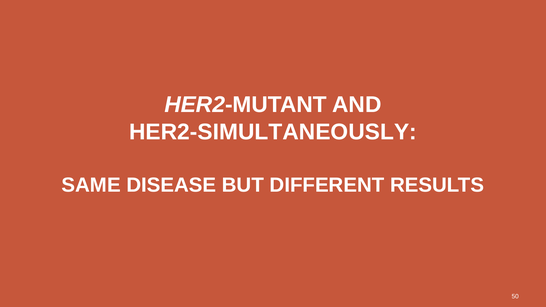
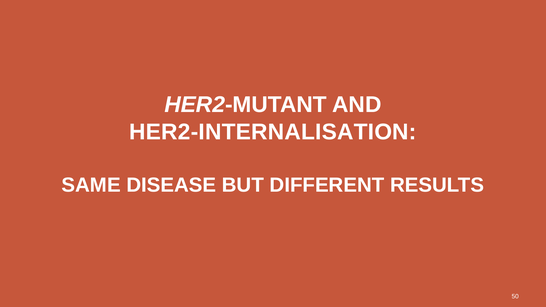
HER2‑SIMULTANEOUSLY: HER2‑SIMULTANEOUSLY -> HER2‑INTERNALISATION (273, 132)
